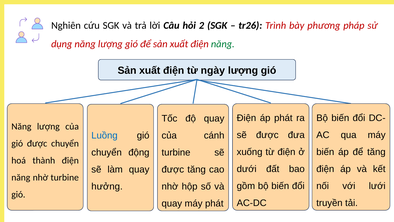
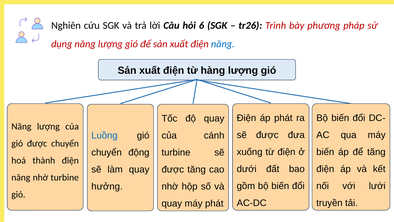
2: 2 -> 6 (202, 26)
năng colour: green -> blue (223, 44)
ngày: ngày -> hàng (213, 70)
